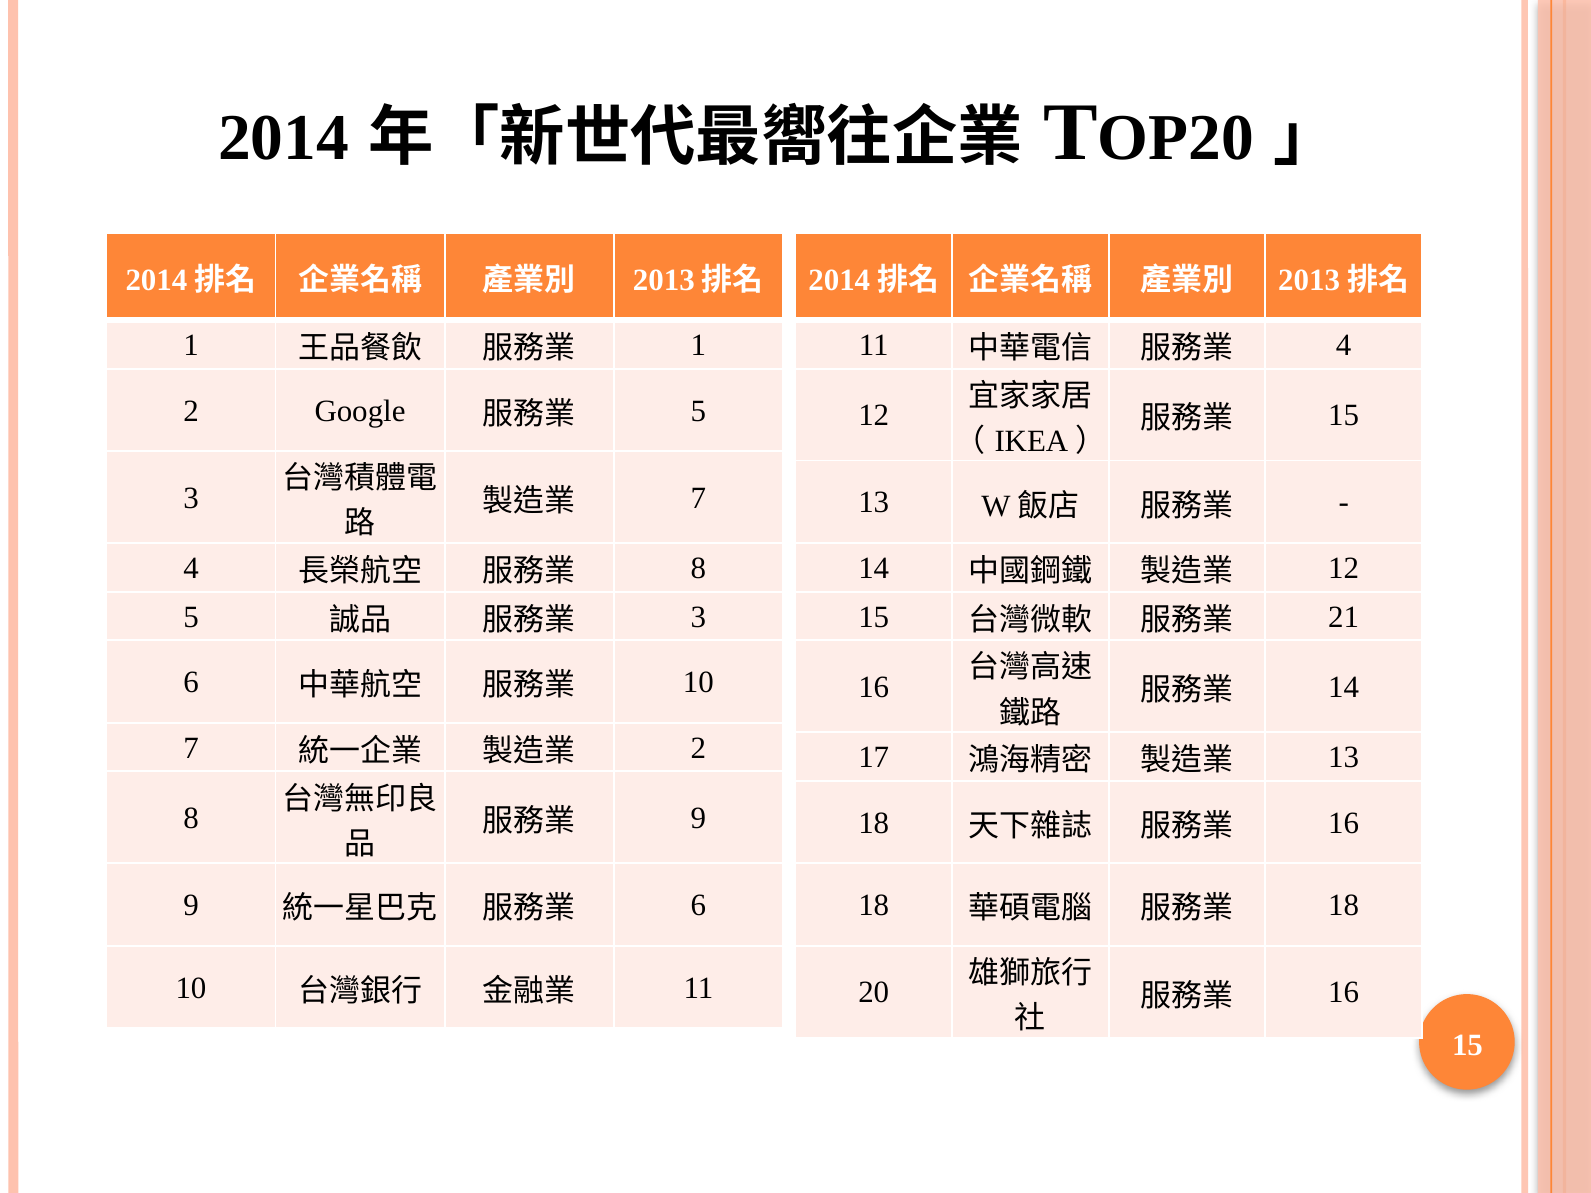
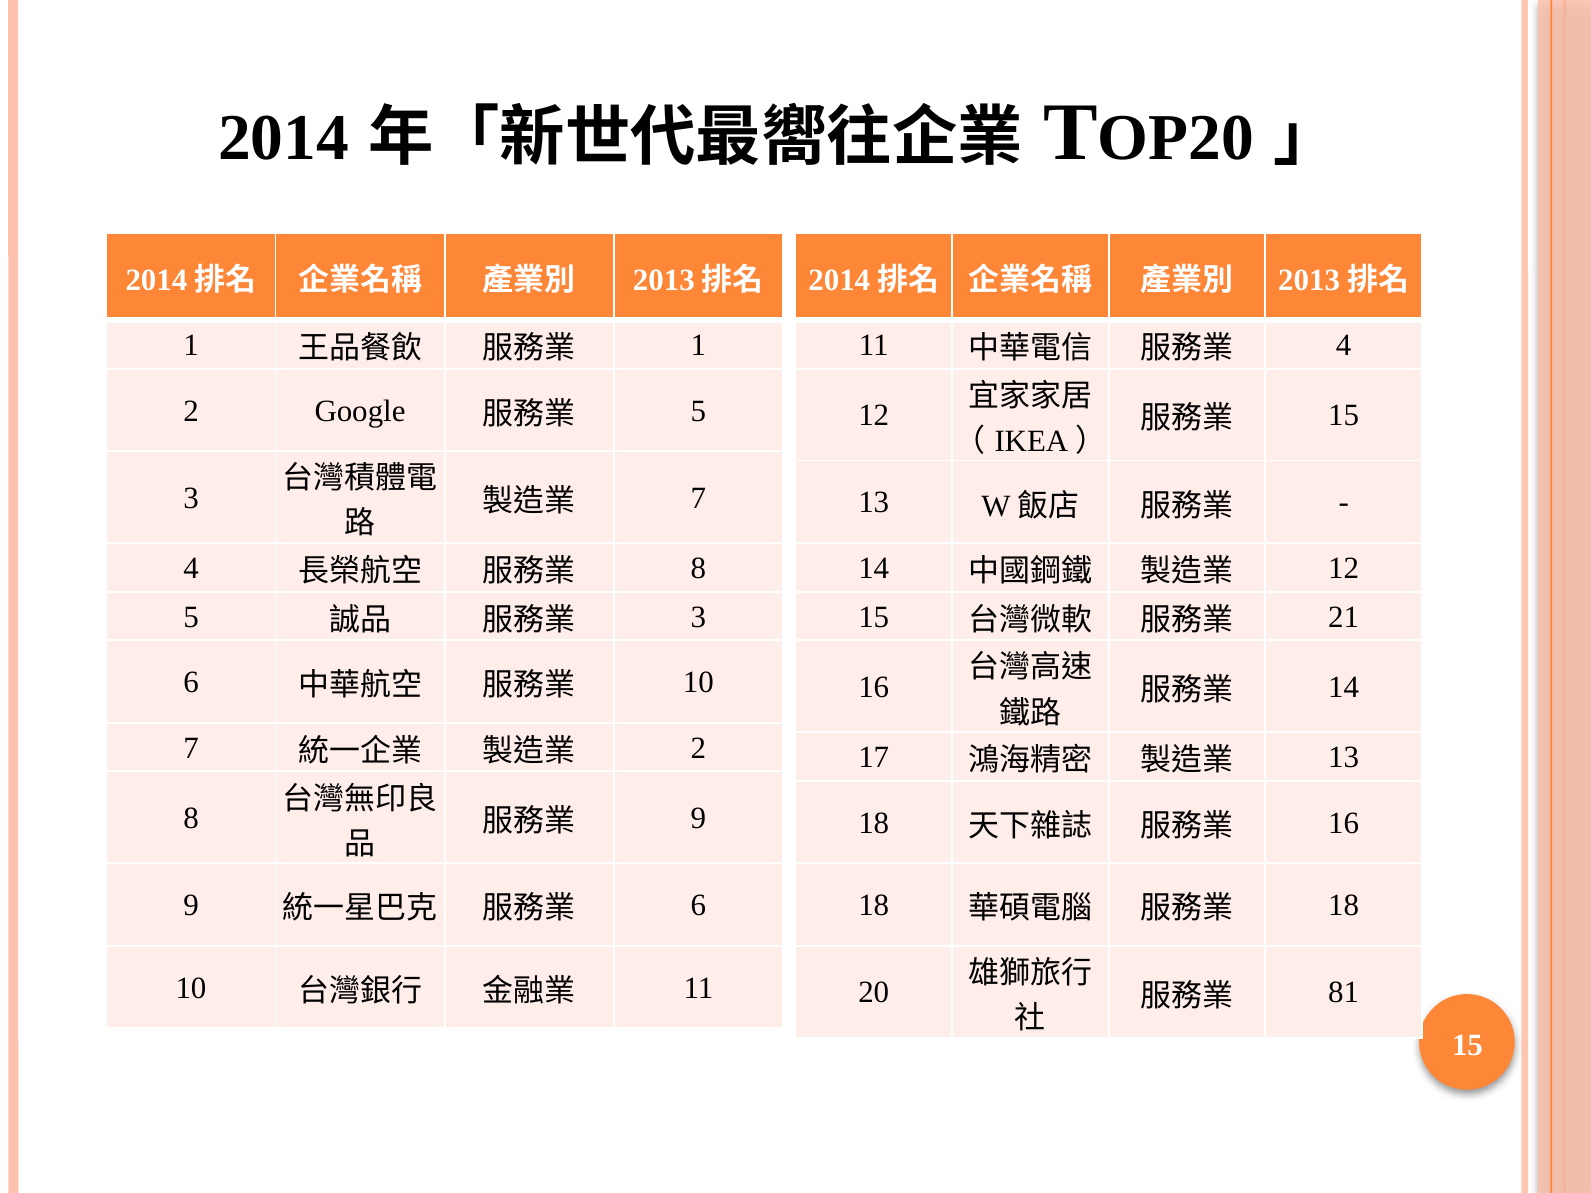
16: 16 -> 81 (1344, 993)
